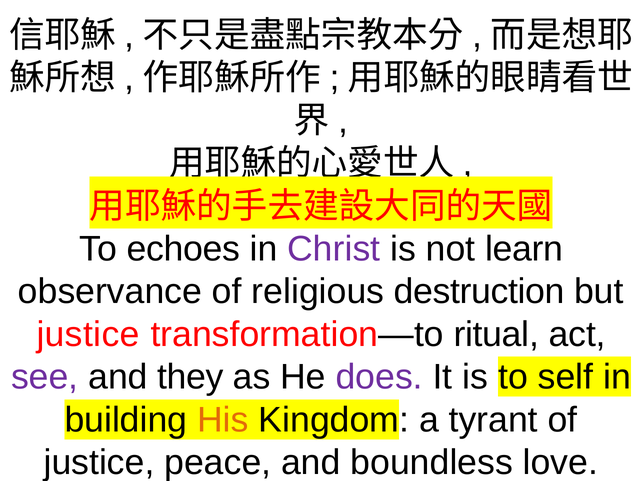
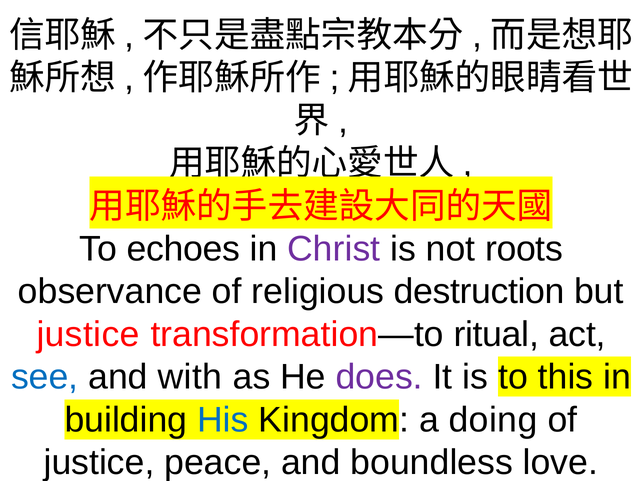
learn: learn -> roots (524, 249)
see colour: purple -> blue (45, 378)
they: they -> with (190, 378)
self: self -> this (566, 378)
His colour: orange -> blue (223, 420)
tyrant: tyrant -> doing (493, 420)
